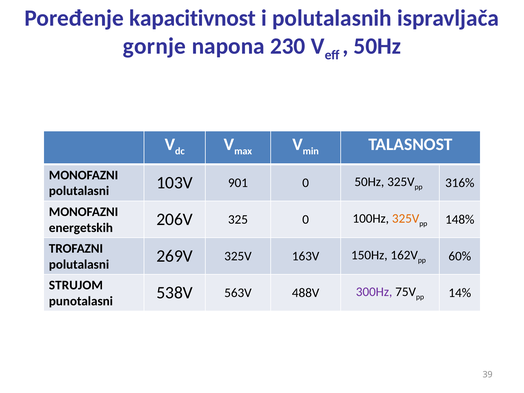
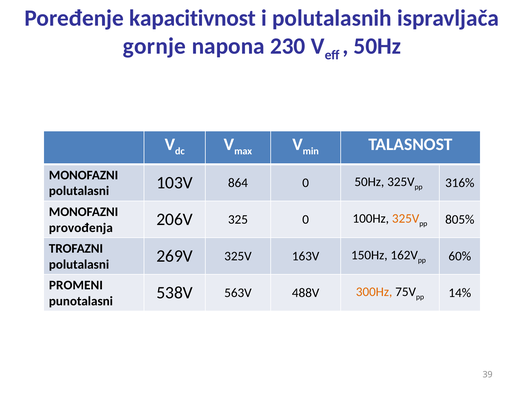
901: 901 -> 864 (238, 183)
energetskih: energetskih -> provođenja (81, 228)
148%: 148% -> 805% (460, 219)
STRUJOM: STRUJOM -> PROMENI (76, 285)
300Hz colour: purple -> orange (374, 292)
